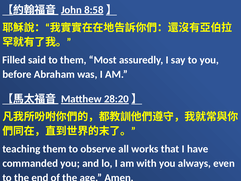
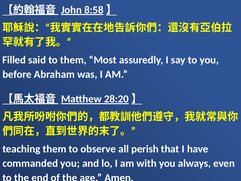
works: works -> perish (145, 149)
